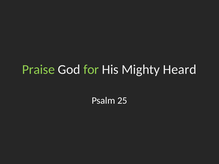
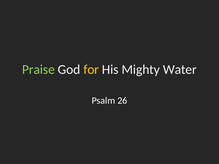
for colour: light green -> yellow (91, 70)
Heard: Heard -> Water (180, 70)
25: 25 -> 26 (122, 101)
